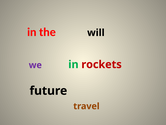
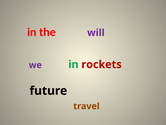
will colour: black -> purple (96, 33)
